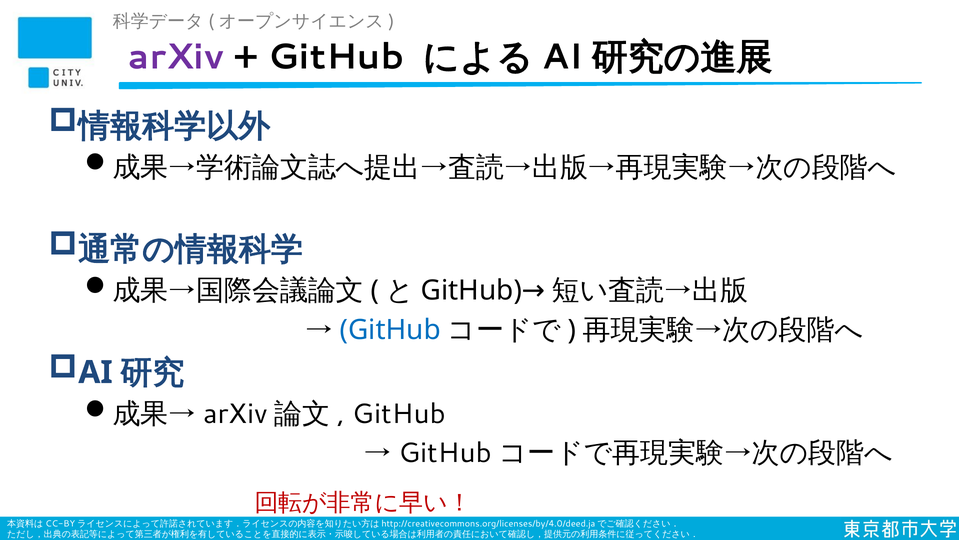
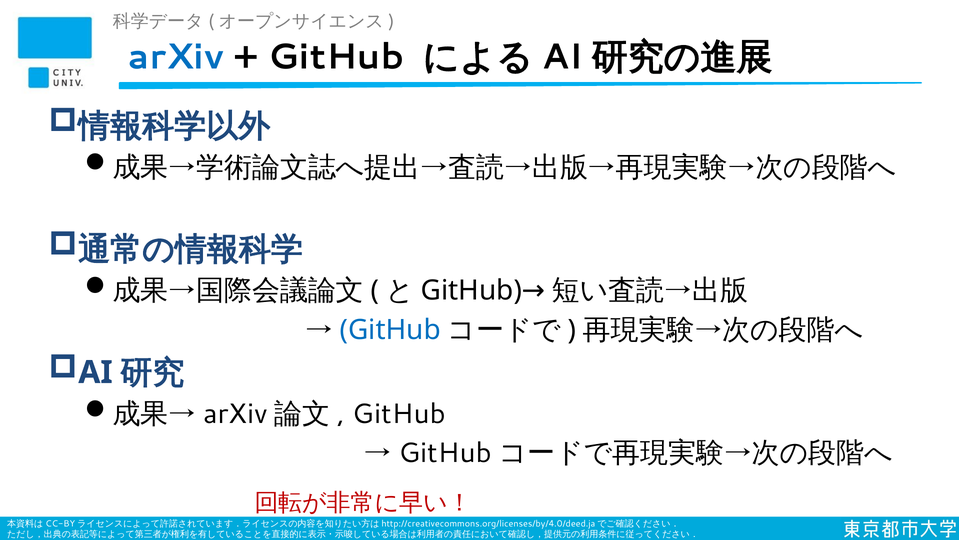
arXiv colour: purple -> blue (176, 57)
